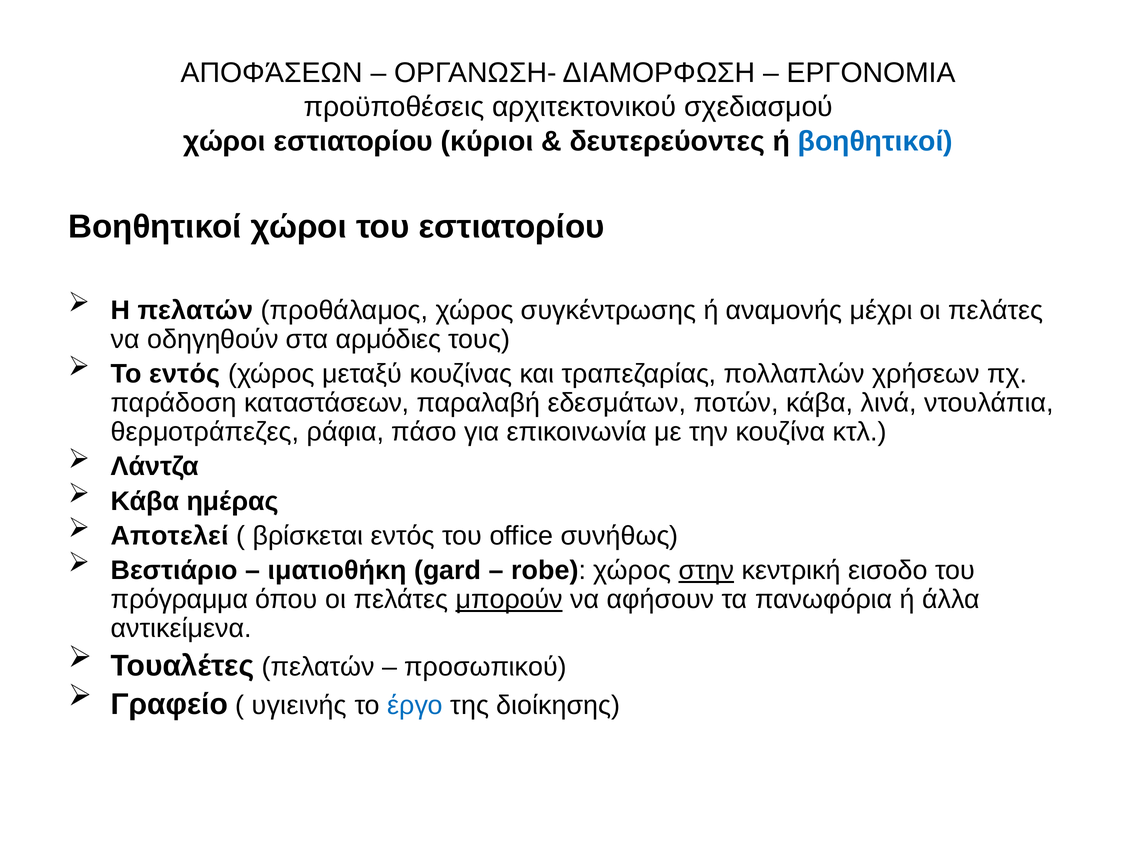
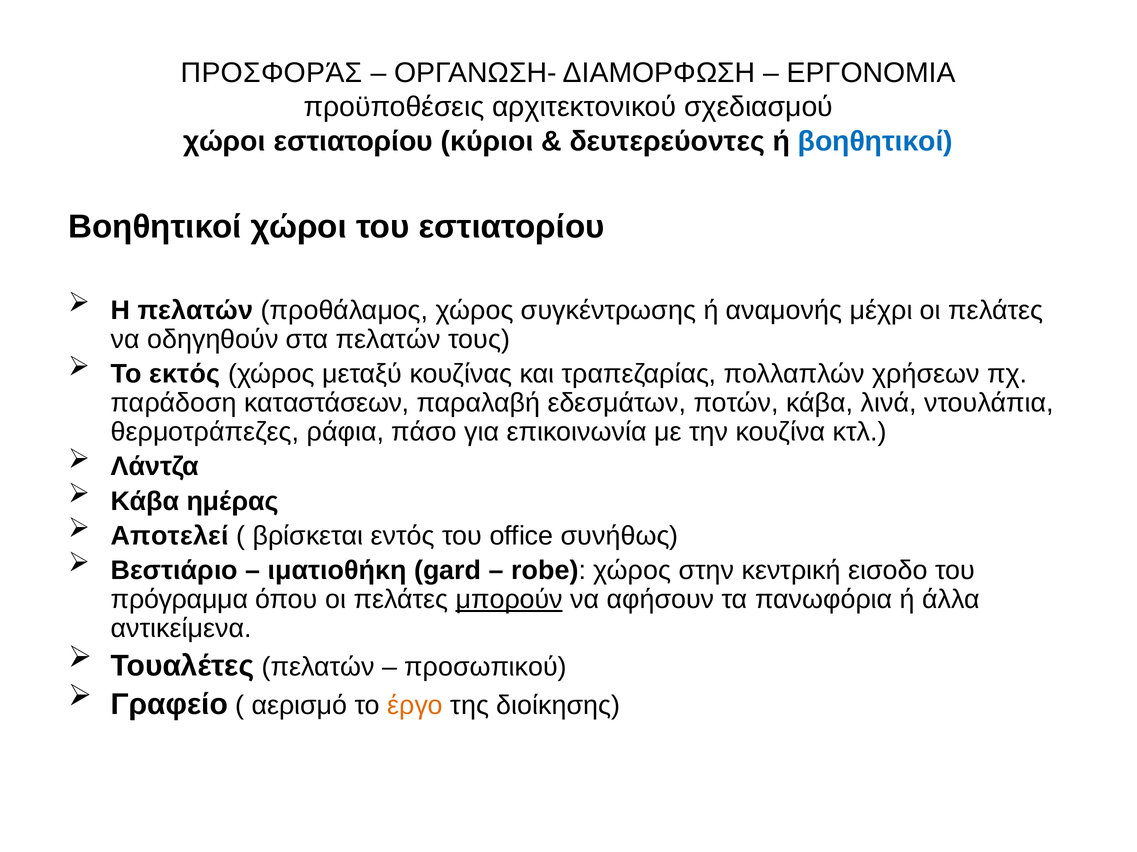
ΑΠΟΦΆΣΕΩΝ: ΑΠΟΦΆΣΕΩΝ -> ΠΡΟΣΦΟΡΆΣ (272, 73)
στα αρμόδιες: αρμόδιες -> πελατών (388, 340)
Το εντός: εντός -> εκτός (185, 374)
στην underline: present -> none (706, 571)
υγιεινής: υγιεινής -> αερισμό (299, 706)
έργο colour: blue -> orange (415, 706)
